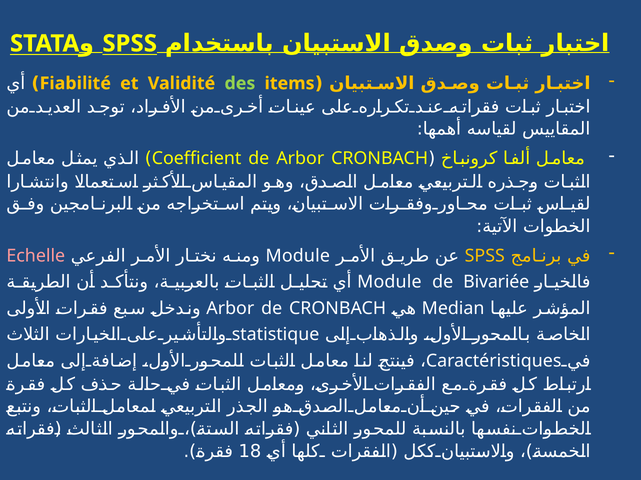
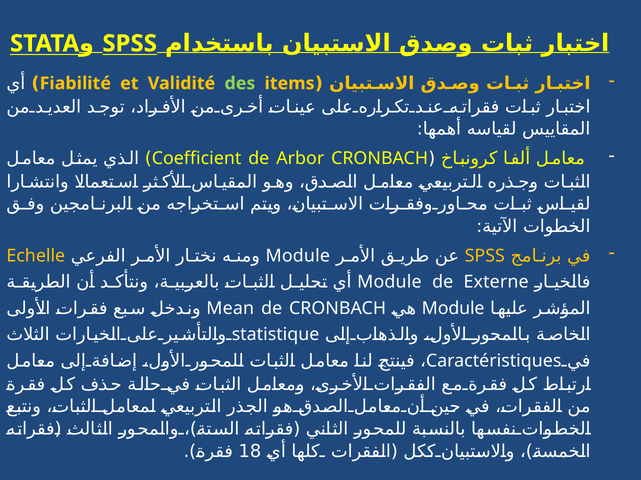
Echelle colour: pink -> yellow (36, 256)
Bivariée: Bivariée -> Externe (496, 282)
Arbor: Arbor -> Mean (230, 309)
Median: Median -> Module (453, 309)
